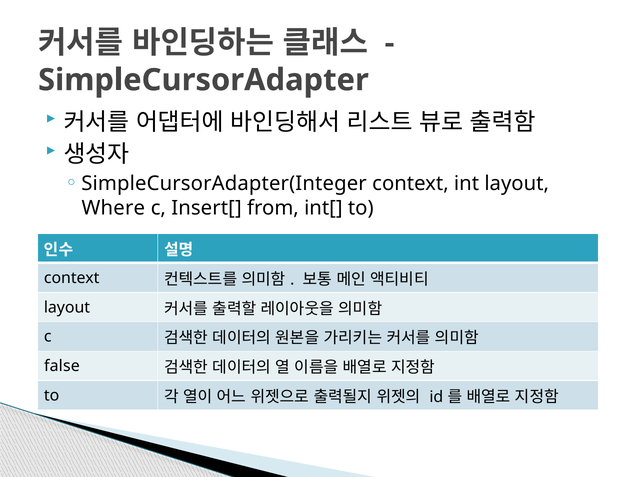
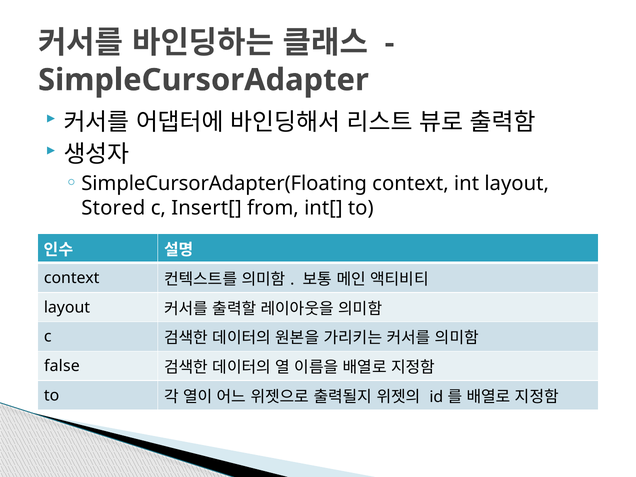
SimpleCursorAdapter(Integer: SimpleCursorAdapter(Integer -> SimpleCursorAdapter(Floating (224, 183)
Where: Where -> Stored (113, 208)
